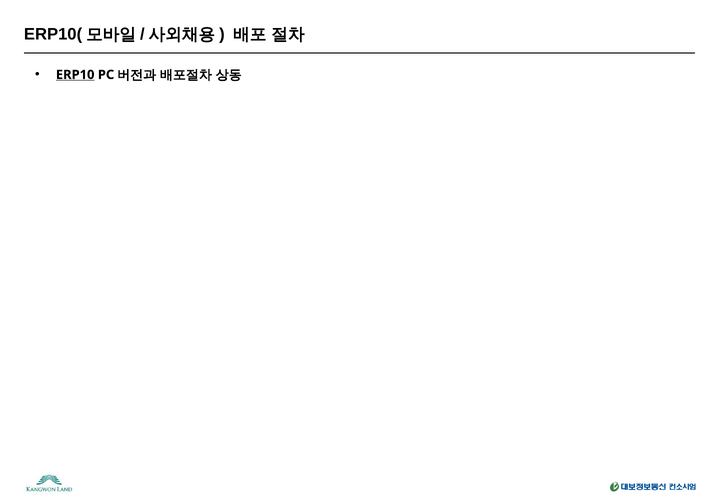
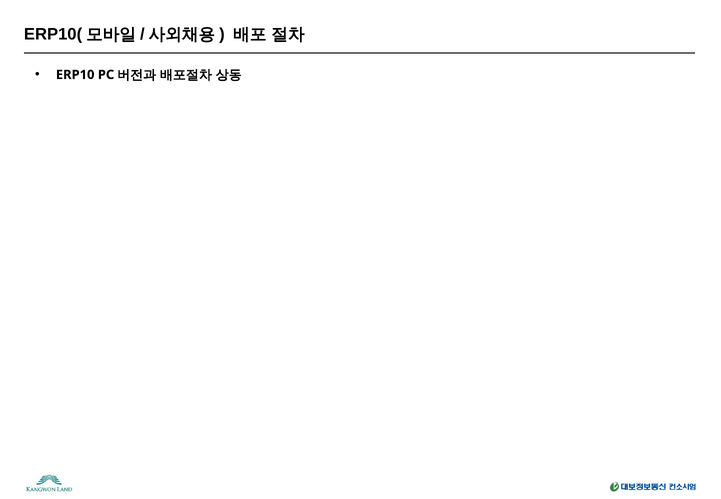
ERP10 underline: present -> none (75, 75)
